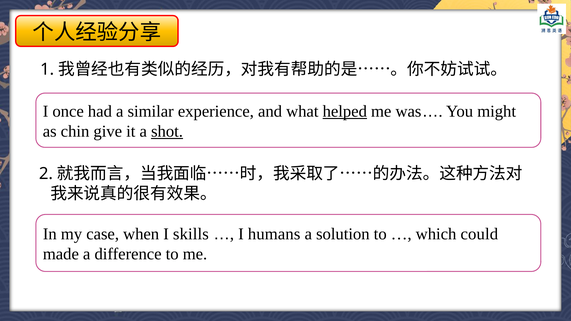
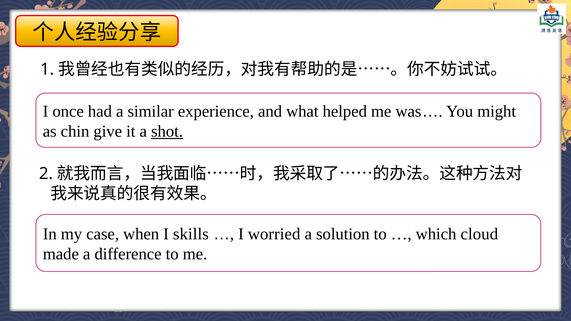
helped underline: present -> none (345, 111)
humans: humans -> worried (274, 234)
could: could -> cloud (479, 234)
